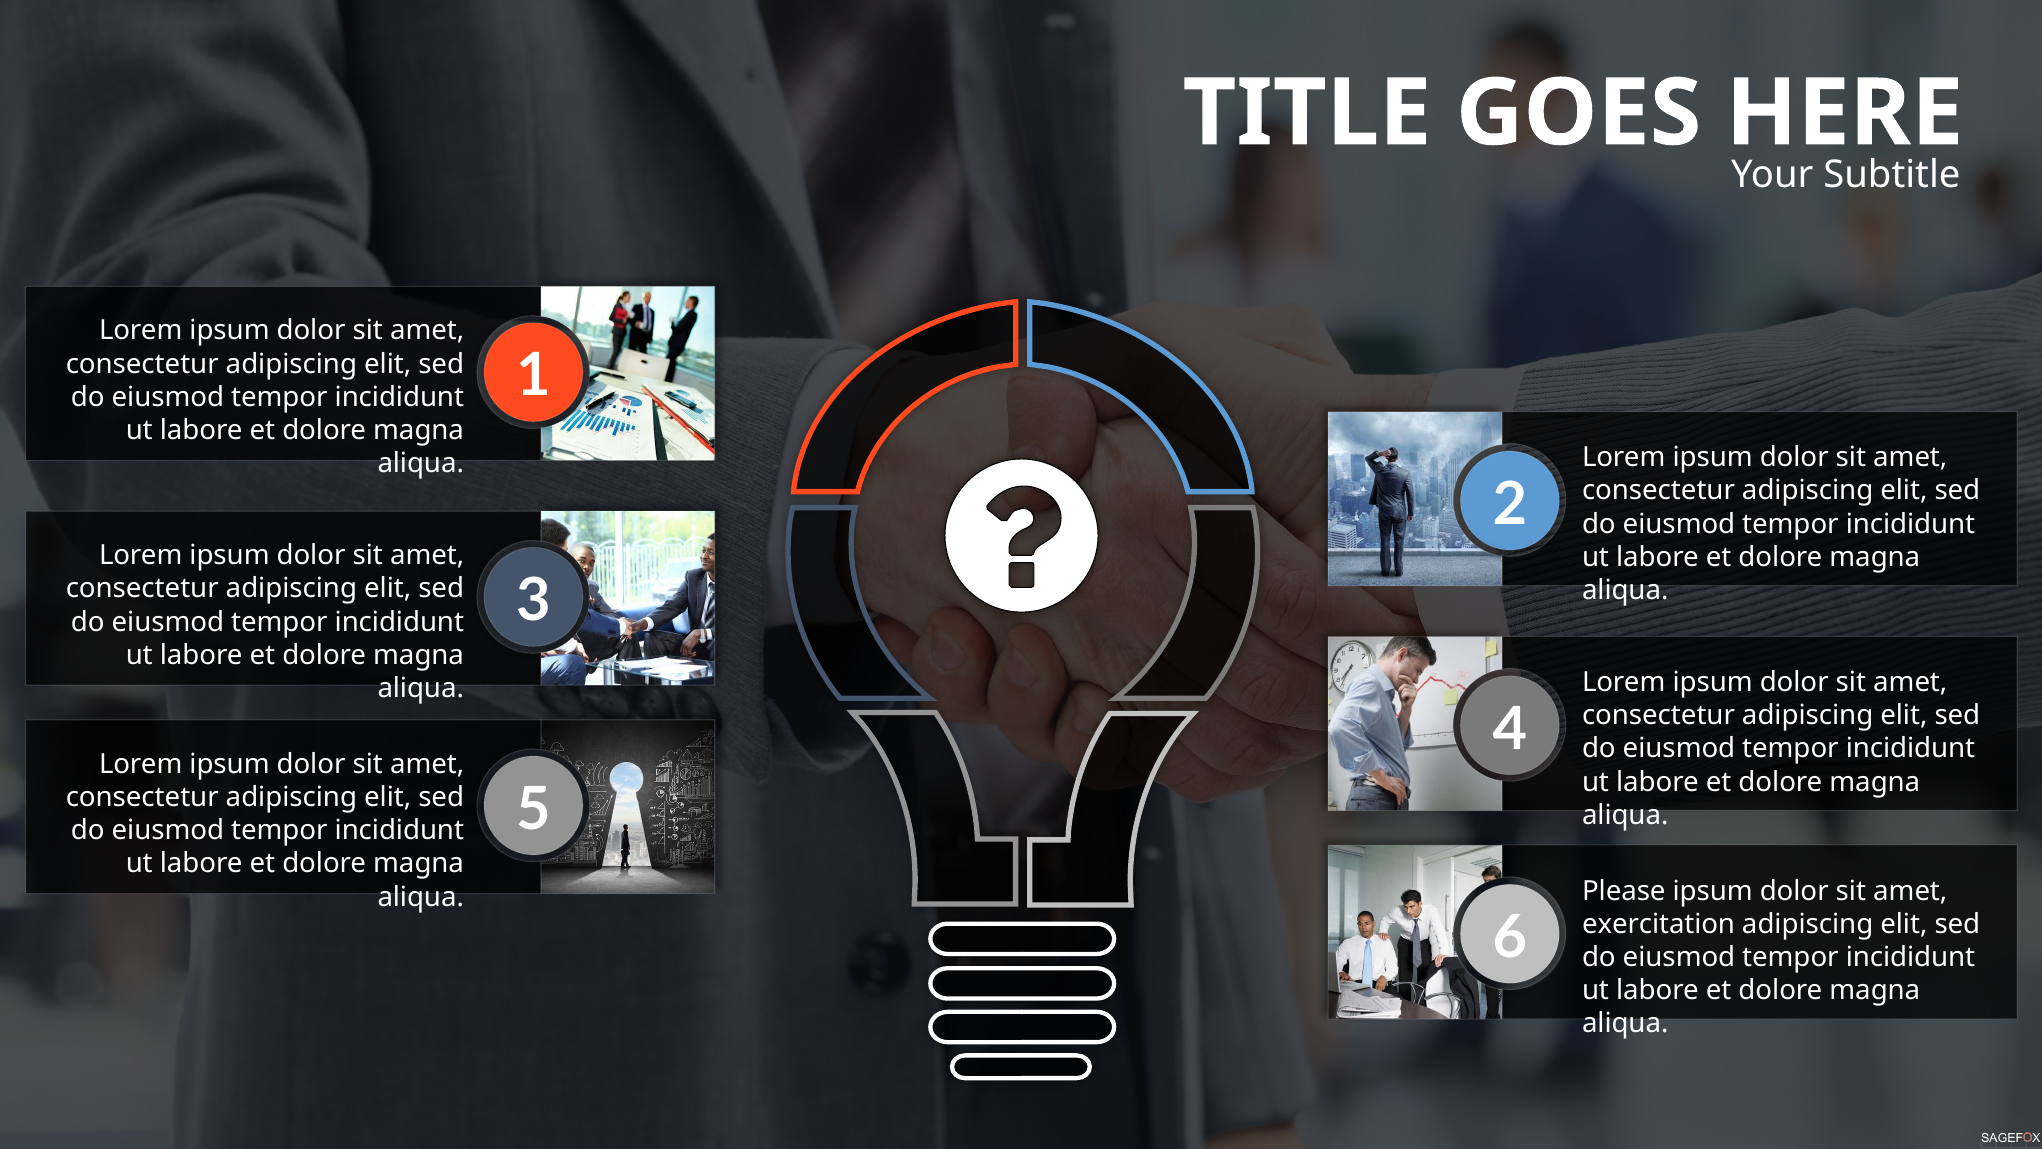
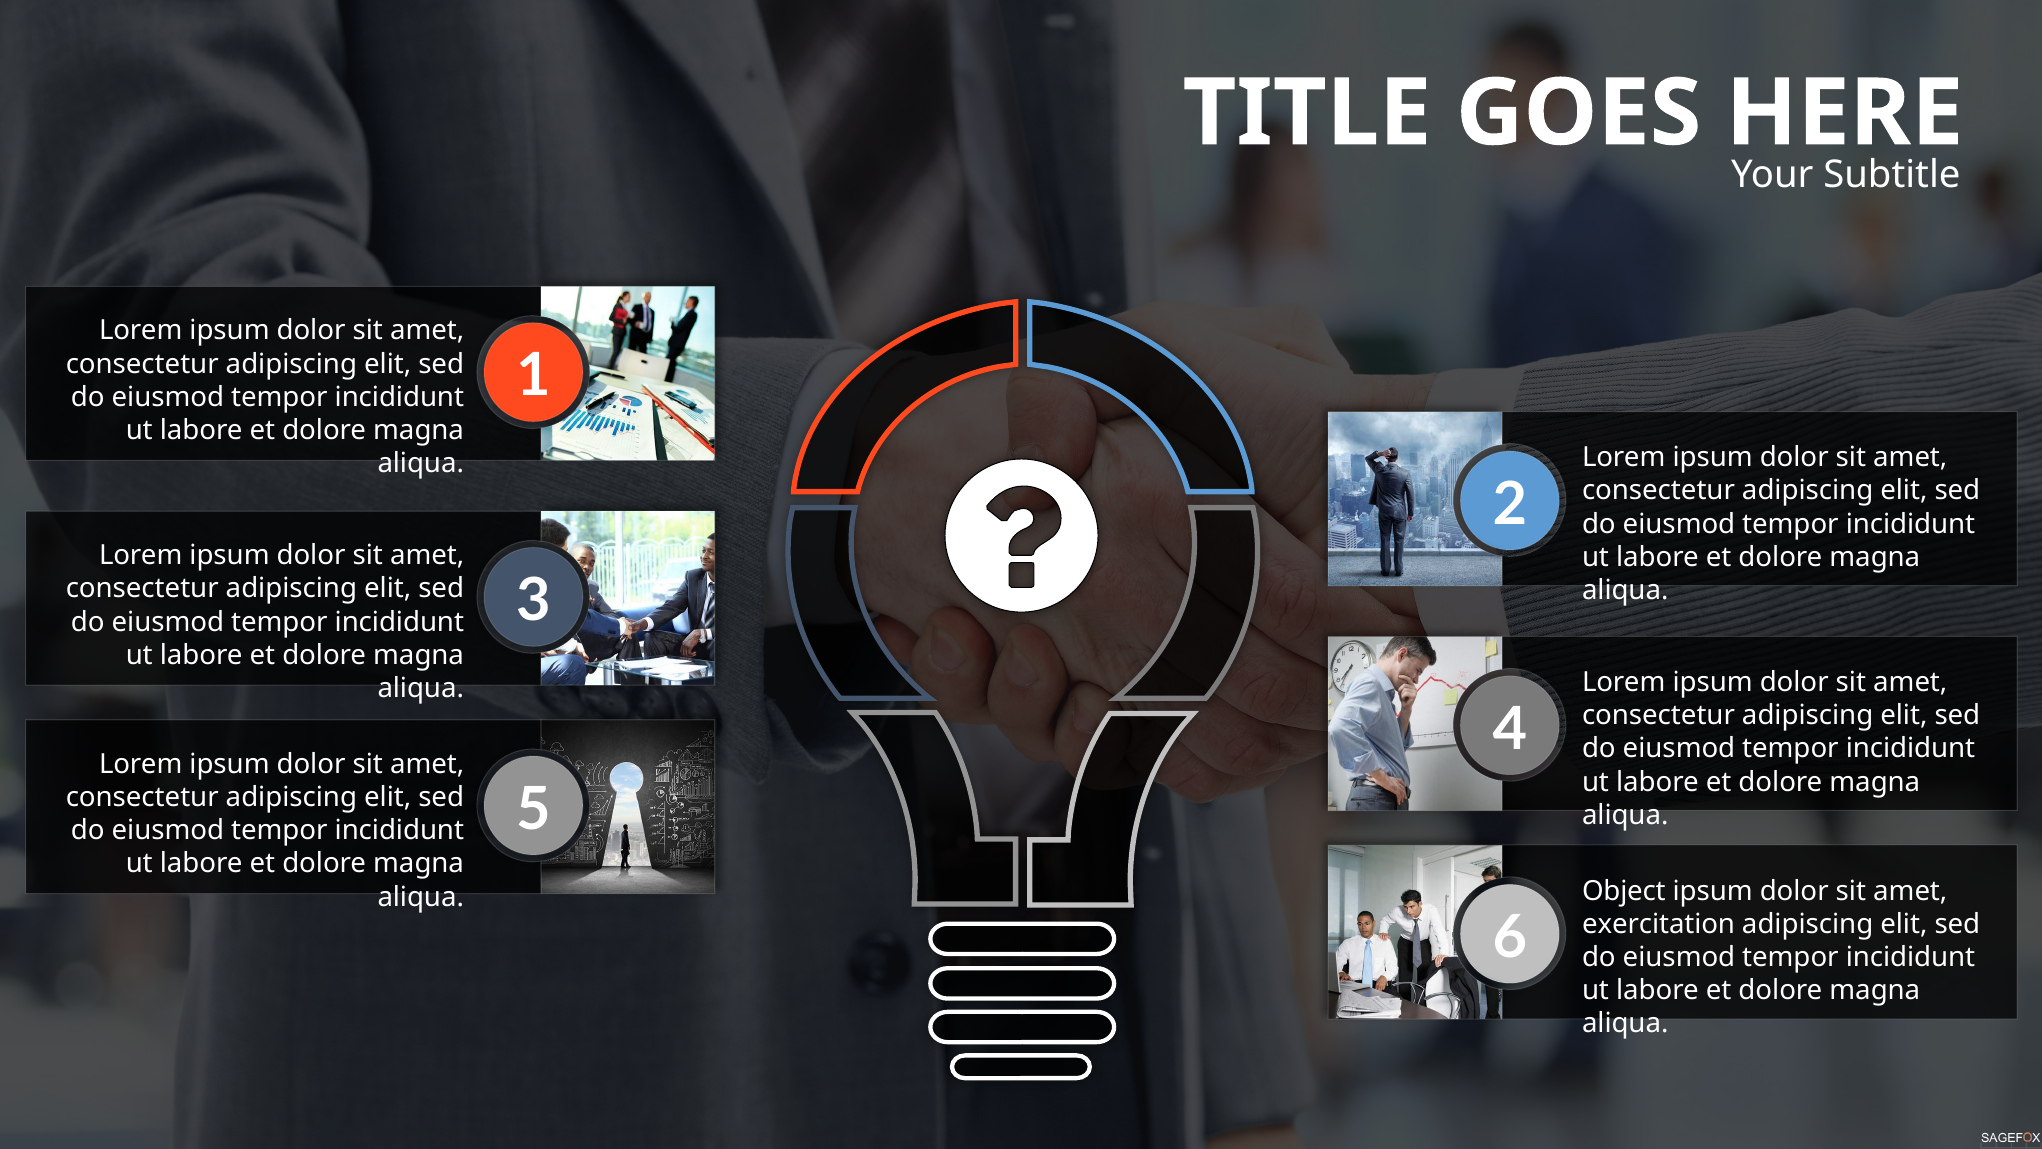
Please: Please -> Object (1624, 891)
